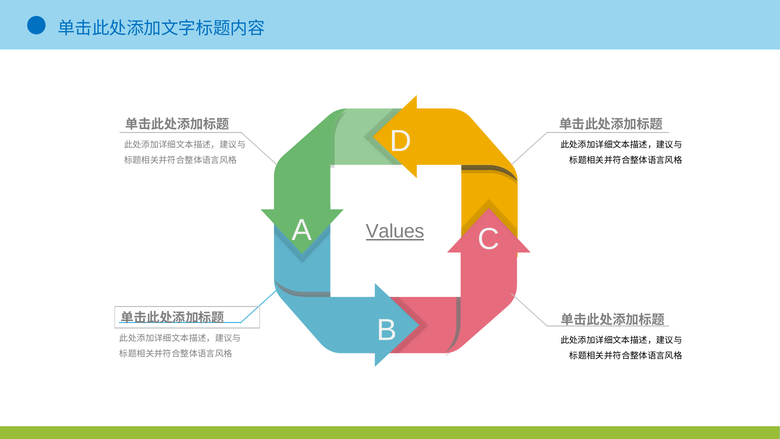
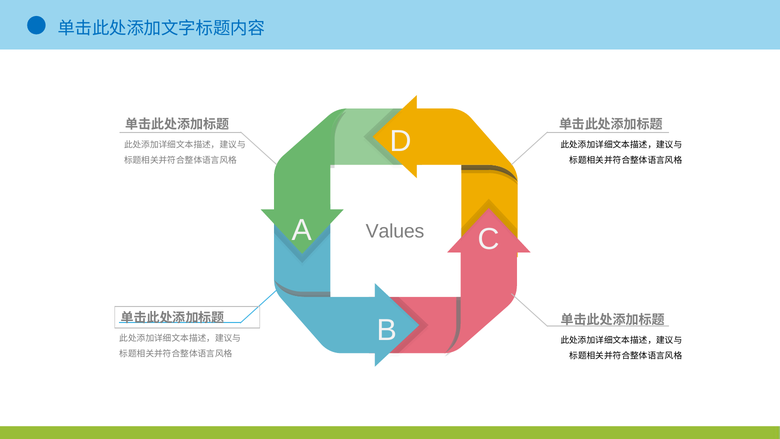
Values underline: present -> none (395, 231)
